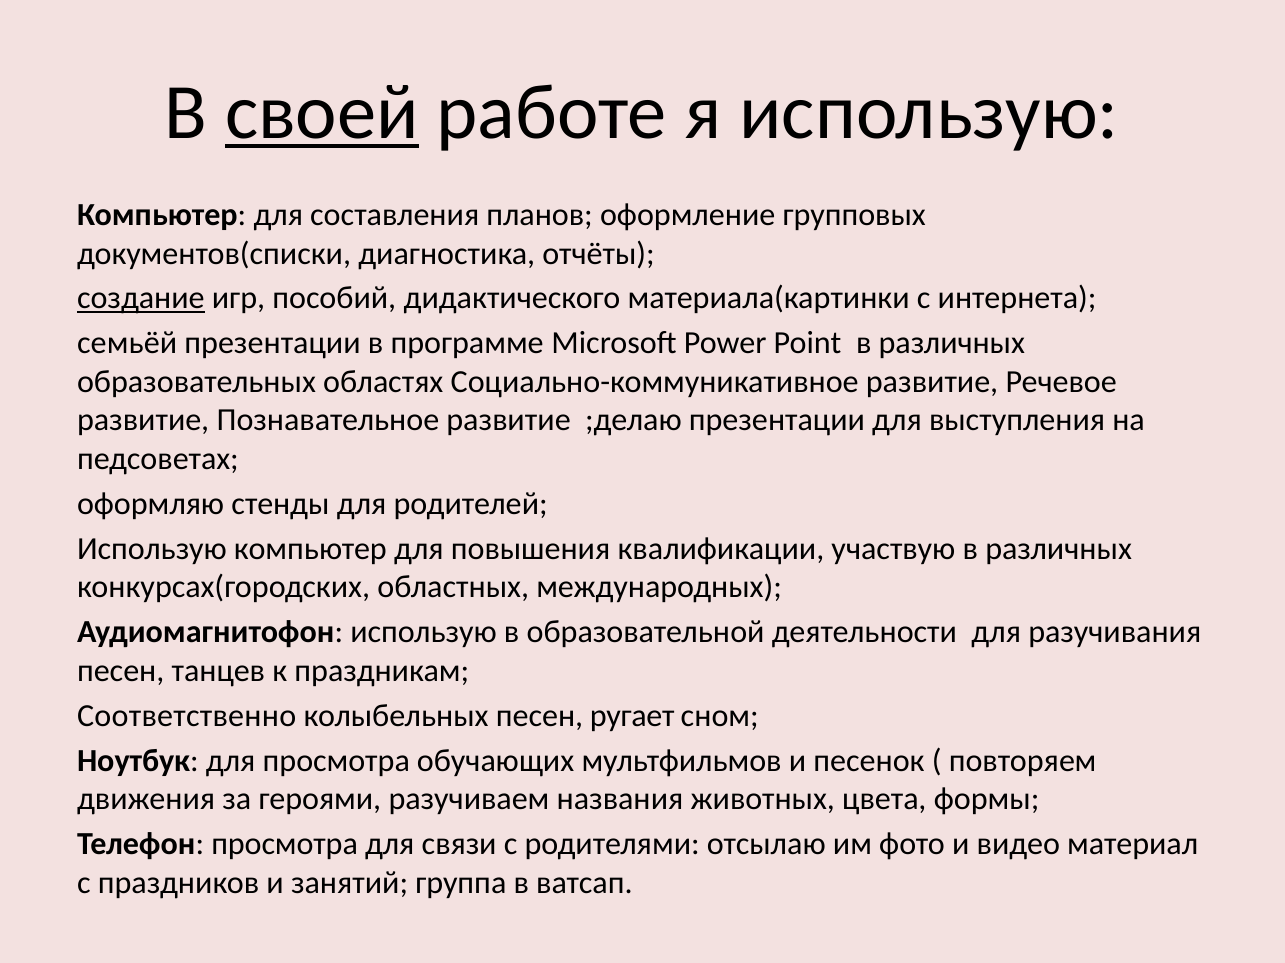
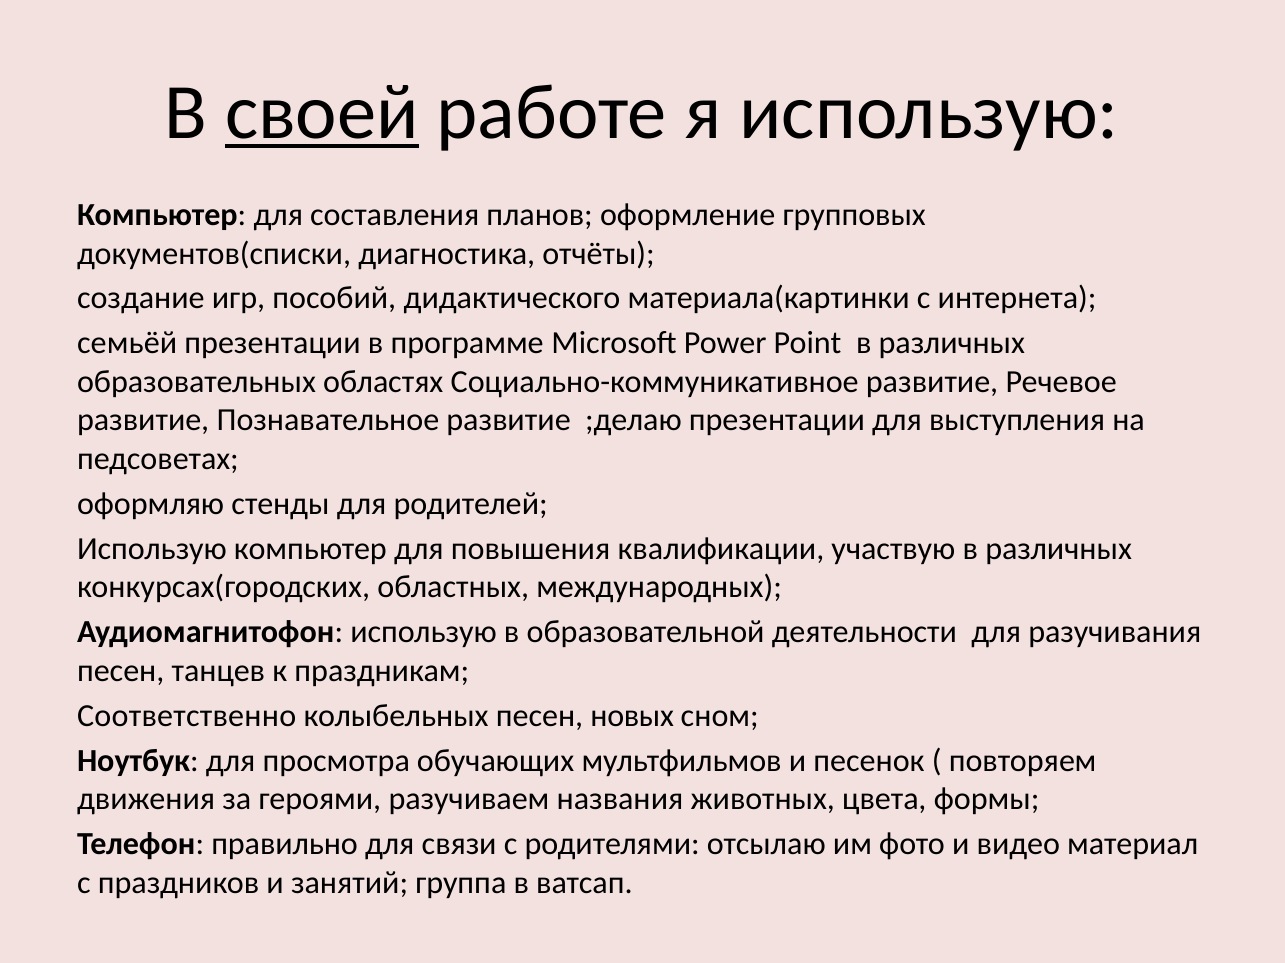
создание underline: present -> none (141, 299)
ругает: ругает -> новых (632, 716)
Телефон просмотра: просмотра -> правильно (285, 845)
